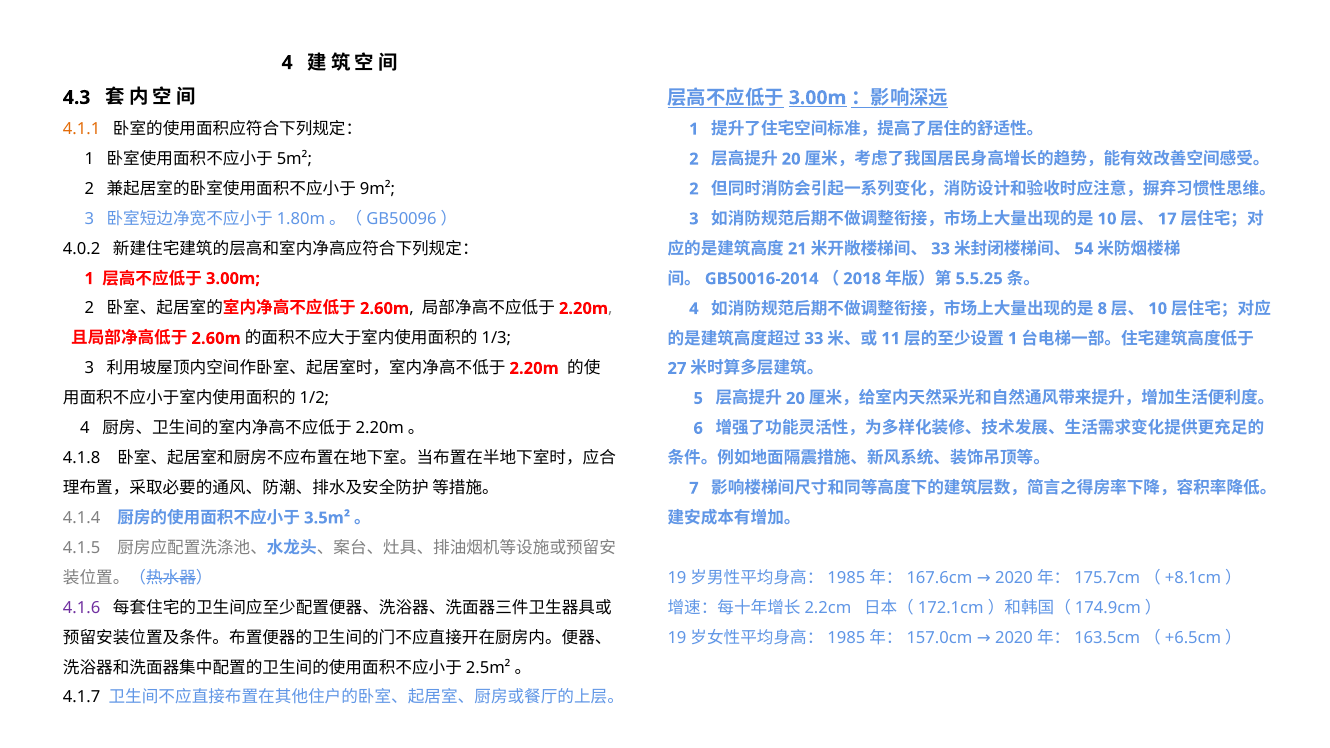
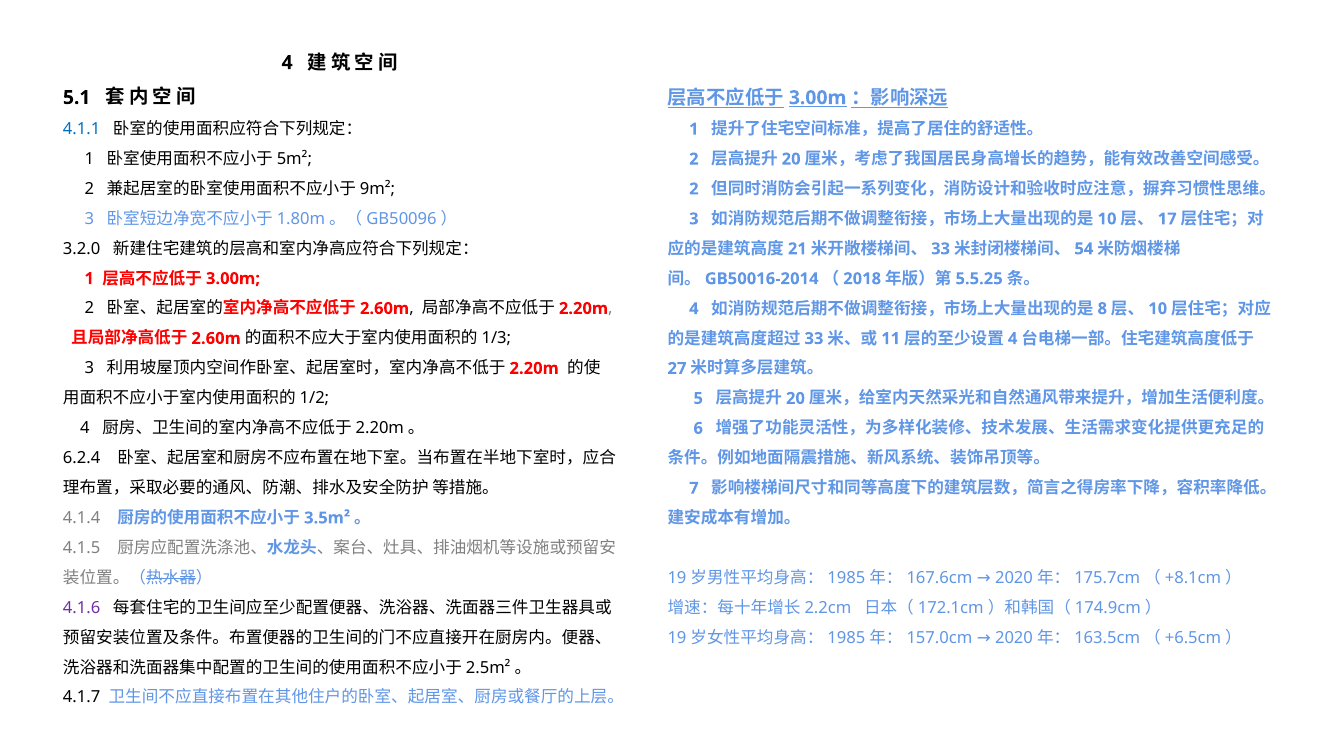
4.3: 4.3 -> 5.1 (77, 98)
4.1.1 colour: orange -> blue (82, 129)
4.0.2: 4.0.2 -> 3.2.0 (82, 249)
1: 1 -> 4 (1013, 339)
4.1.8: 4.1.8 -> 6.2.4 (82, 458)
